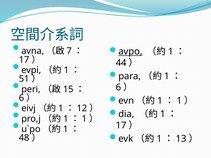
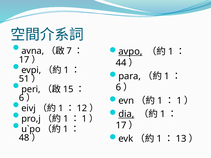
dia underline: none -> present (126, 114)
